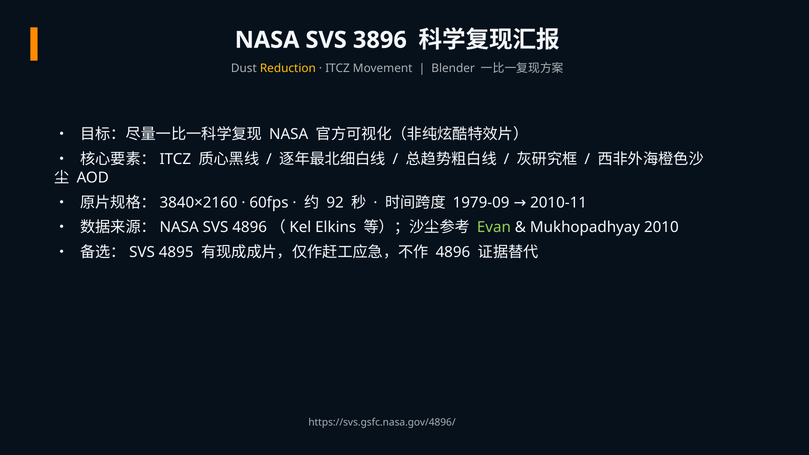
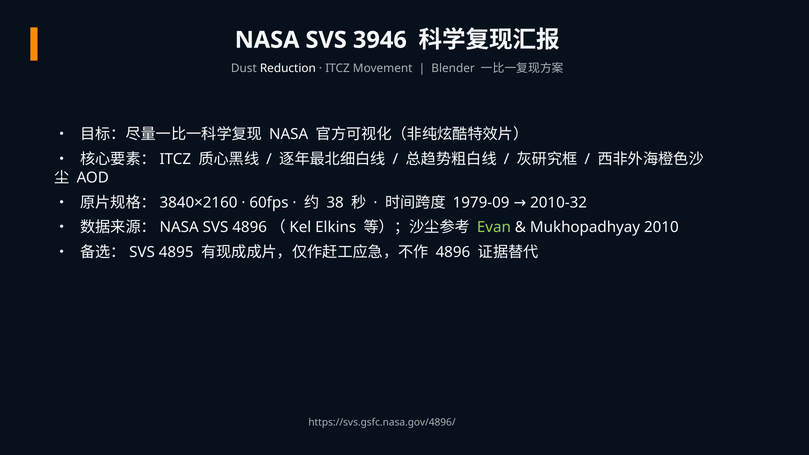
3896: 3896 -> 3946 (380, 40)
Reduction colour: yellow -> white (288, 69)
92: 92 -> 38 (335, 203)
2010-11: 2010-11 -> 2010-32 (559, 203)
